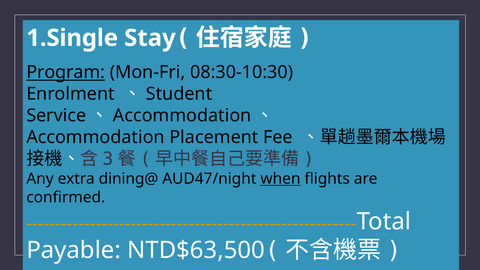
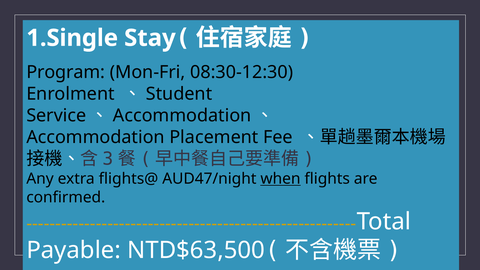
Program underline: present -> none (66, 72)
08:30-10:30: 08:30-10:30 -> 08:30-12:30 (242, 72)
dining@: dining@ -> flights@ (128, 179)
